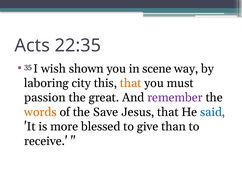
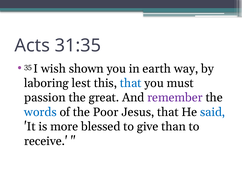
22:35: 22:35 -> 31:35 (78, 46)
scene: scene -> earth (157, 69)
city: city -> lest (81, 83)
that colour: orange -> blue (131, 83)
words colour: orange -> blue (40, 112)
Save: Save -> Poor (106, 112)
